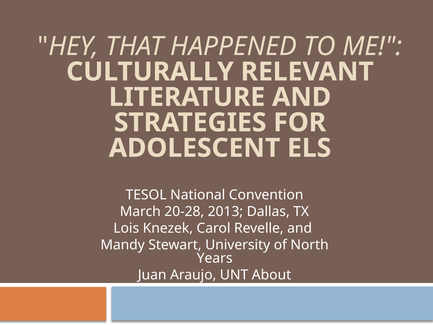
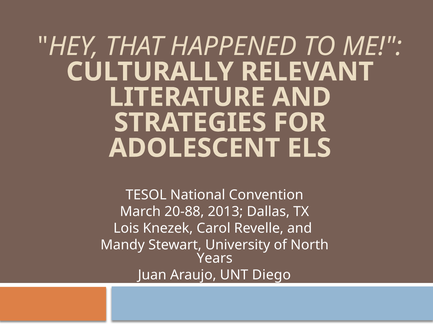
20-28: 20-28 -> 20-88 (184, 212)
About: About -> Diego (271, 275)
